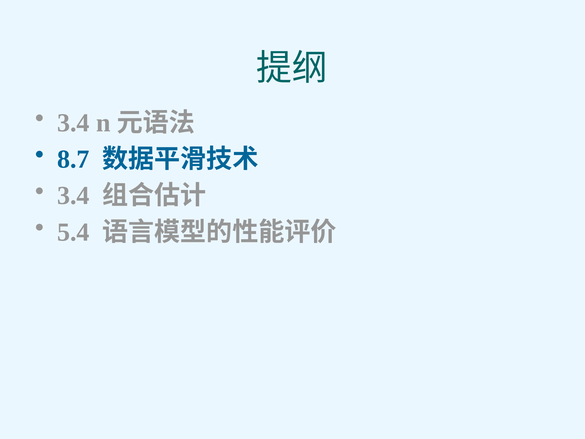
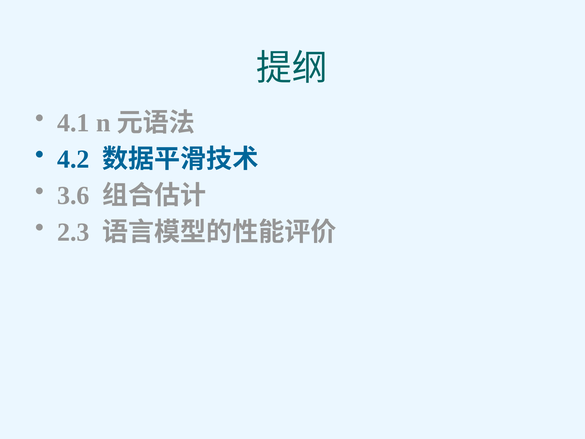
3.4: 3.4 -> 4.1 (73, 123)
8.7: 8.7 -> 4.2 (73, 159)
3.4: 3.4 -> 3.6 (73, 196)
5.4: 5.4 -> 2.3 (73, 232)
